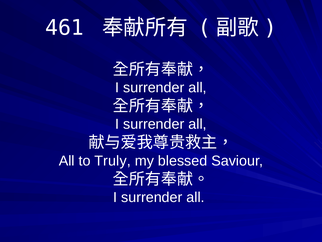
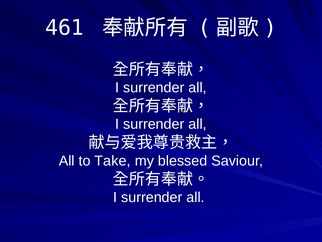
Truly: Truly -> Take (113, 160)
